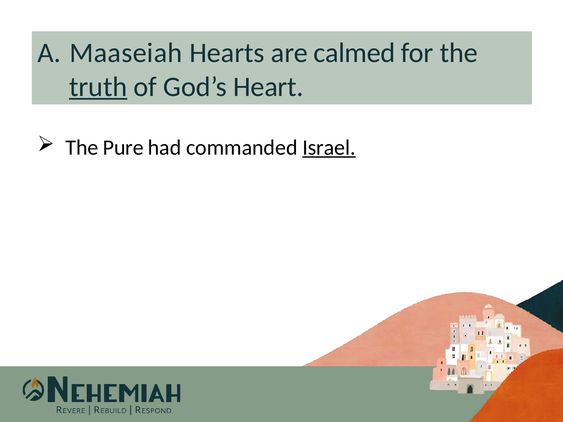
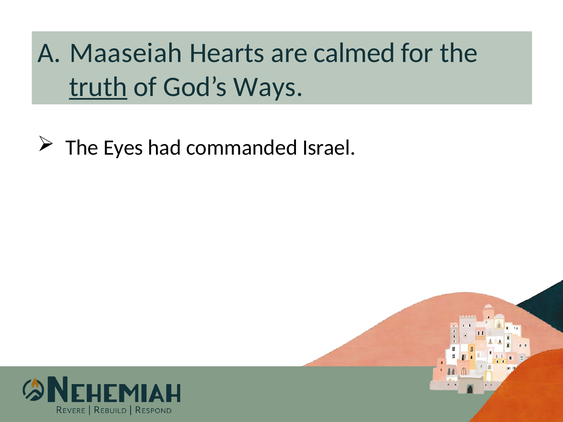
Heart: Heart -> Ways (268, 87)
Pure: Pure -> Eyes (123, 148)
Israel underline: present -> none (329, 148)
